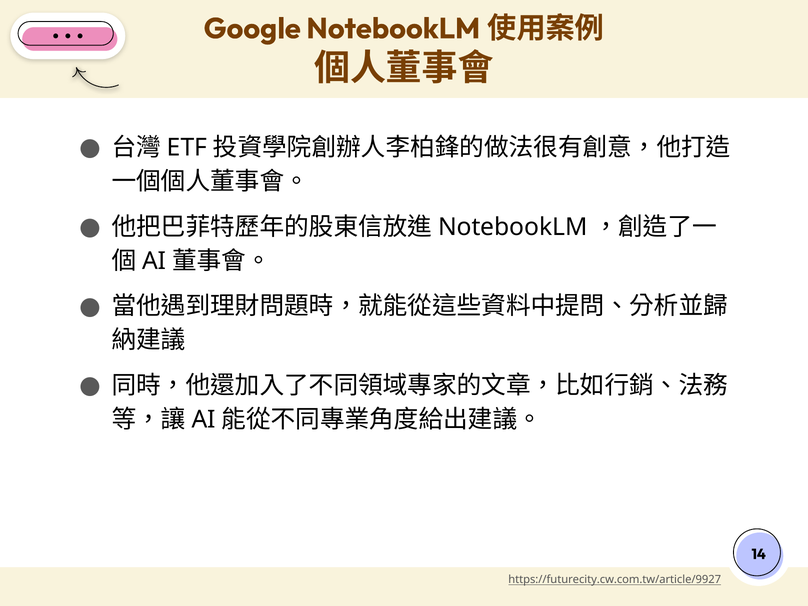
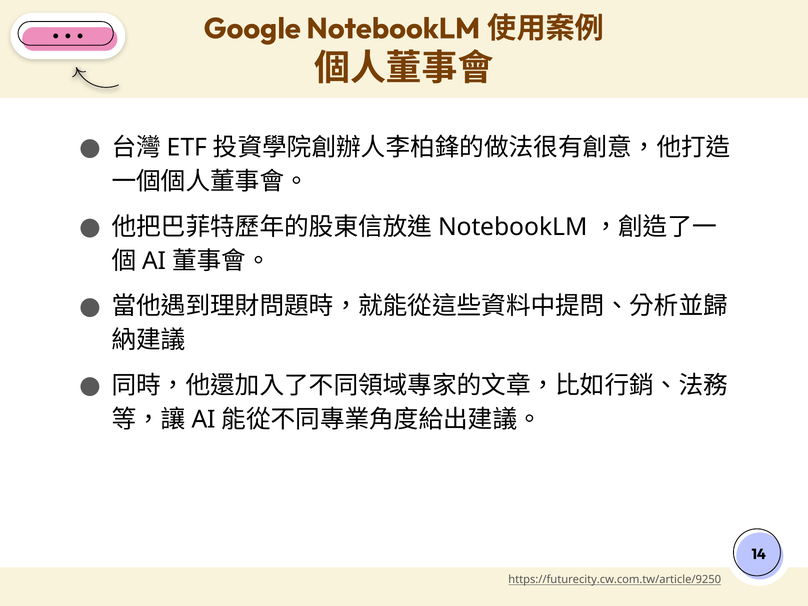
https://futurecity.cw.com.tw/article/9927: https://futurecity.cw.com.tw/article/9927 -> https://futurecity.cw.com.tw/article/9250 (615, 580)
